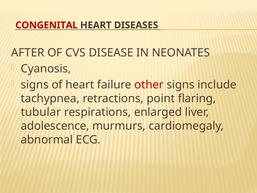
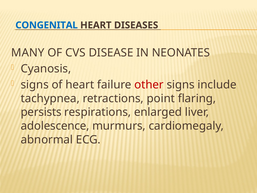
CONGENITAL colour: red -> blue (47, 25)
AFTER: AFTER -> MANY (28, 53)
tubular: tubular -> persists (41, 112)
